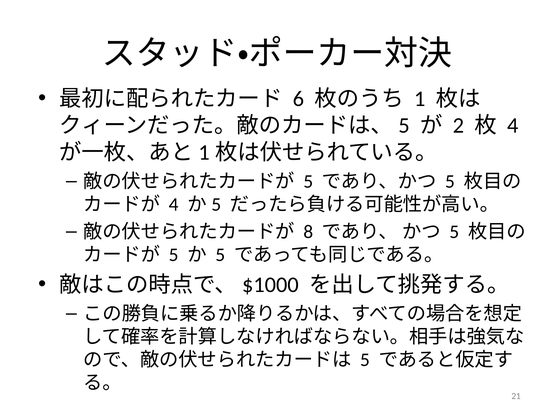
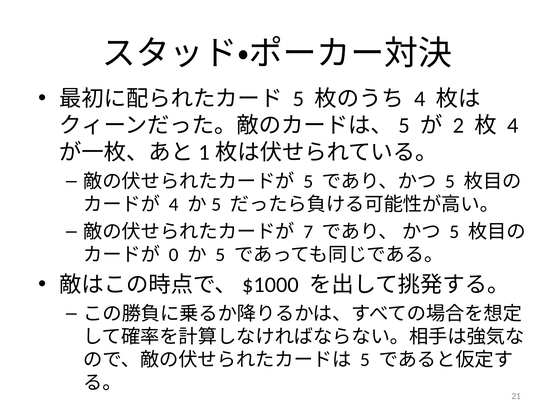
6: 6 -> 5 (298, 99)
1: 1 -> 4 (420, 99)
8: 8 -> 7 (308, 232)
5: 5 -> 0 (174, 255)
